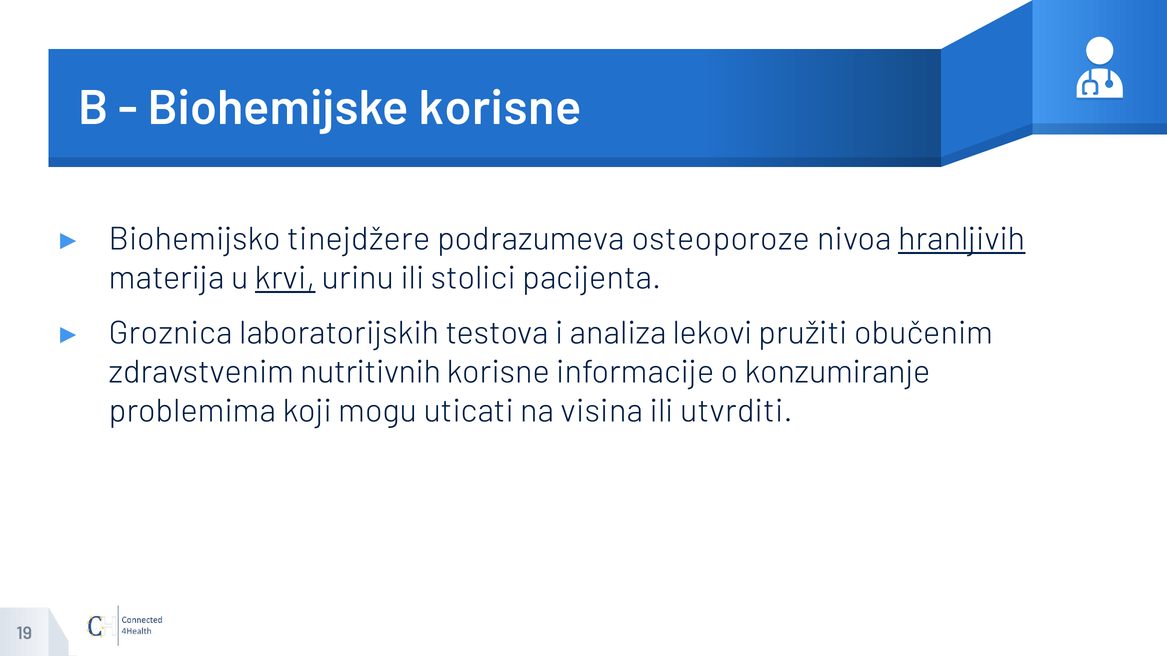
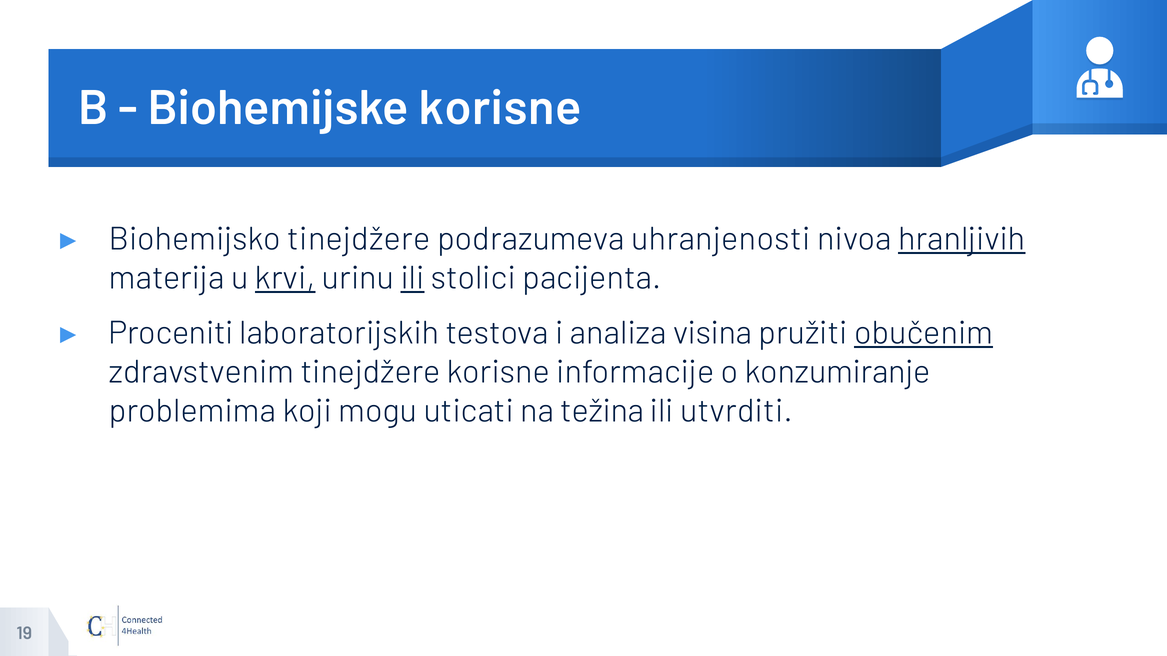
osteoporoze: osteoporoze -> uhranjenosti (721, 239)
ili underline: none -> present (413, 278)
Groznica: Groznica -> Proceniti (171, 333)
lekovi: lekovi -> visina (713, 333)
obučenim underline: none -> present (924, 333)
zdravstvenim nutritivnih: nutritivnih -> tinejdžere (371, 372)
visina: visina -> težina (602, 411)
